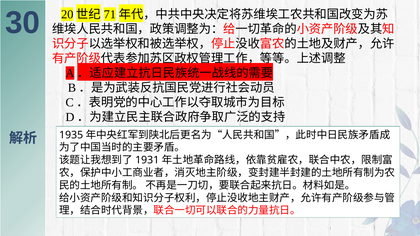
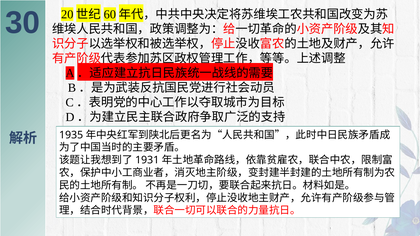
71: 71 -> 60 (110, 14)
